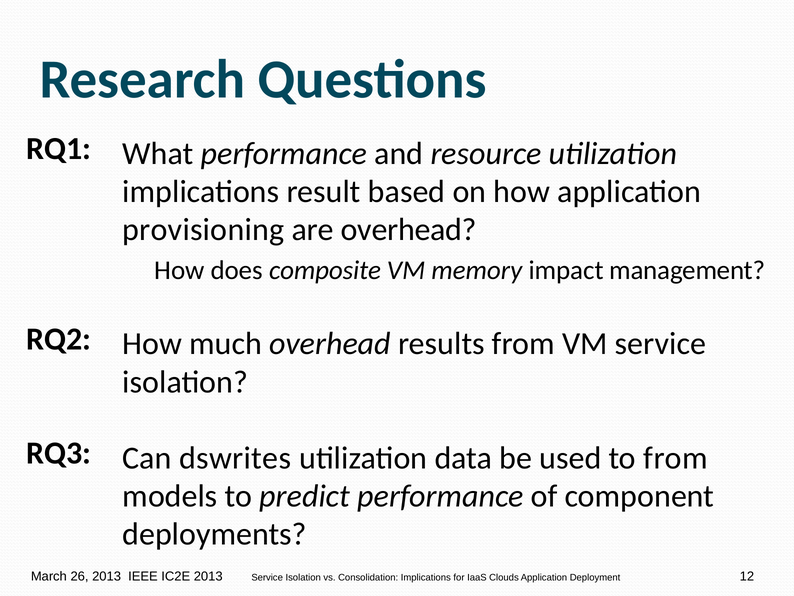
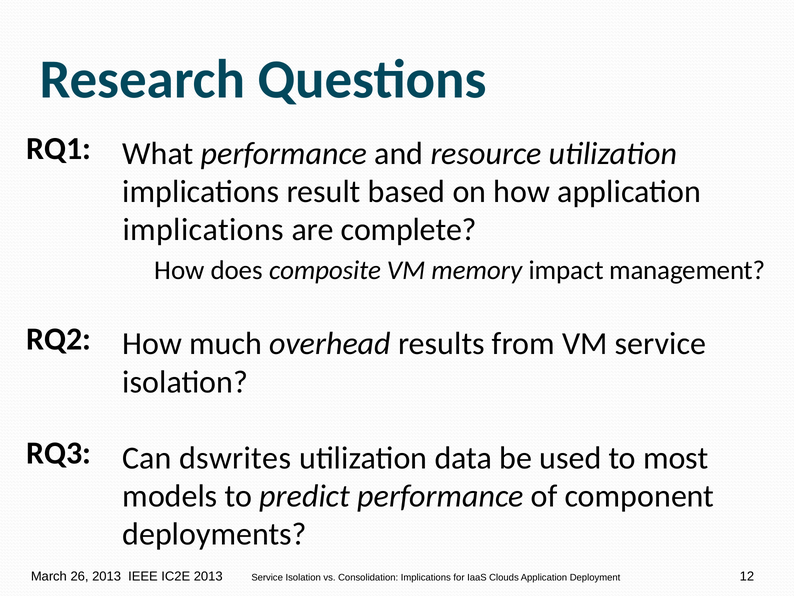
provisioning: provisioning -> implications (203, 229)
are overhead: overhead -> complete (409, 229)
to from: from -> most (676, 458)
